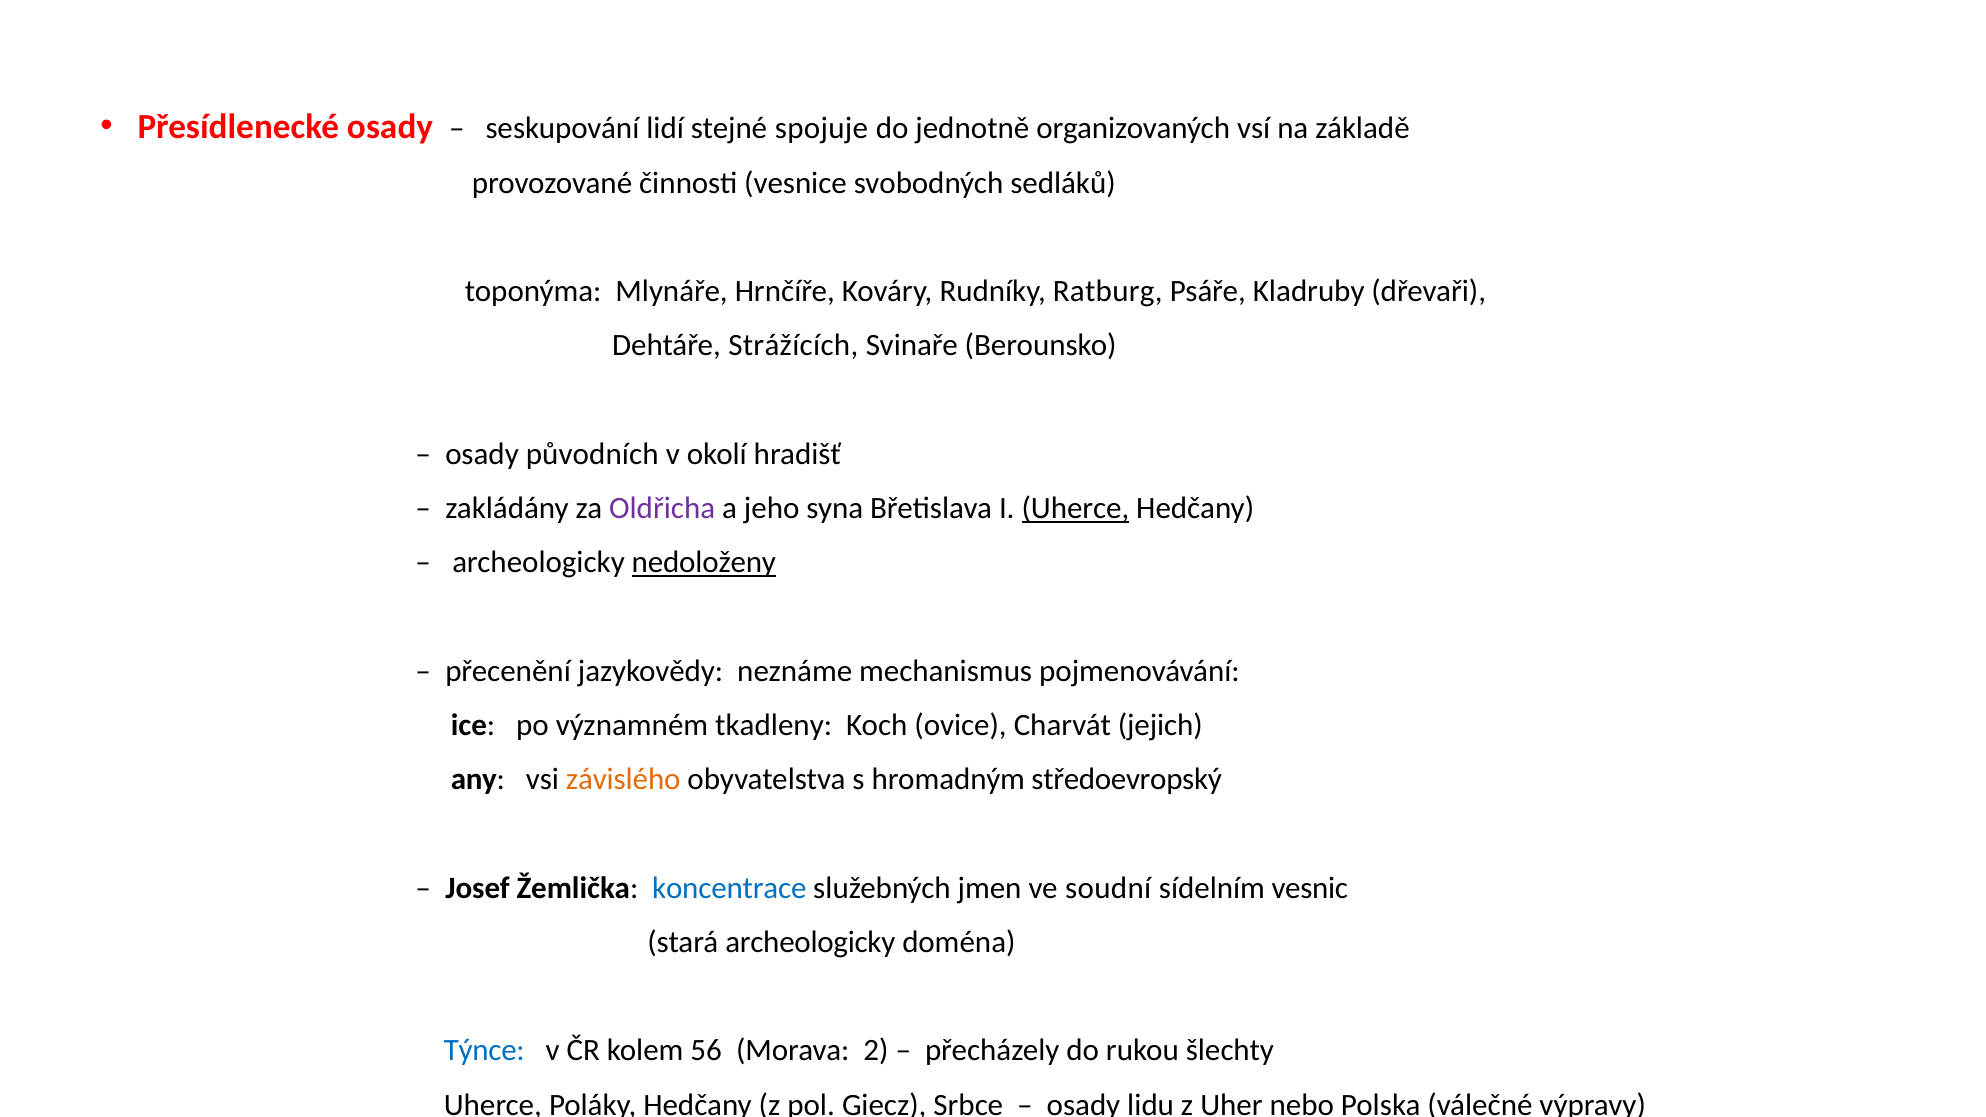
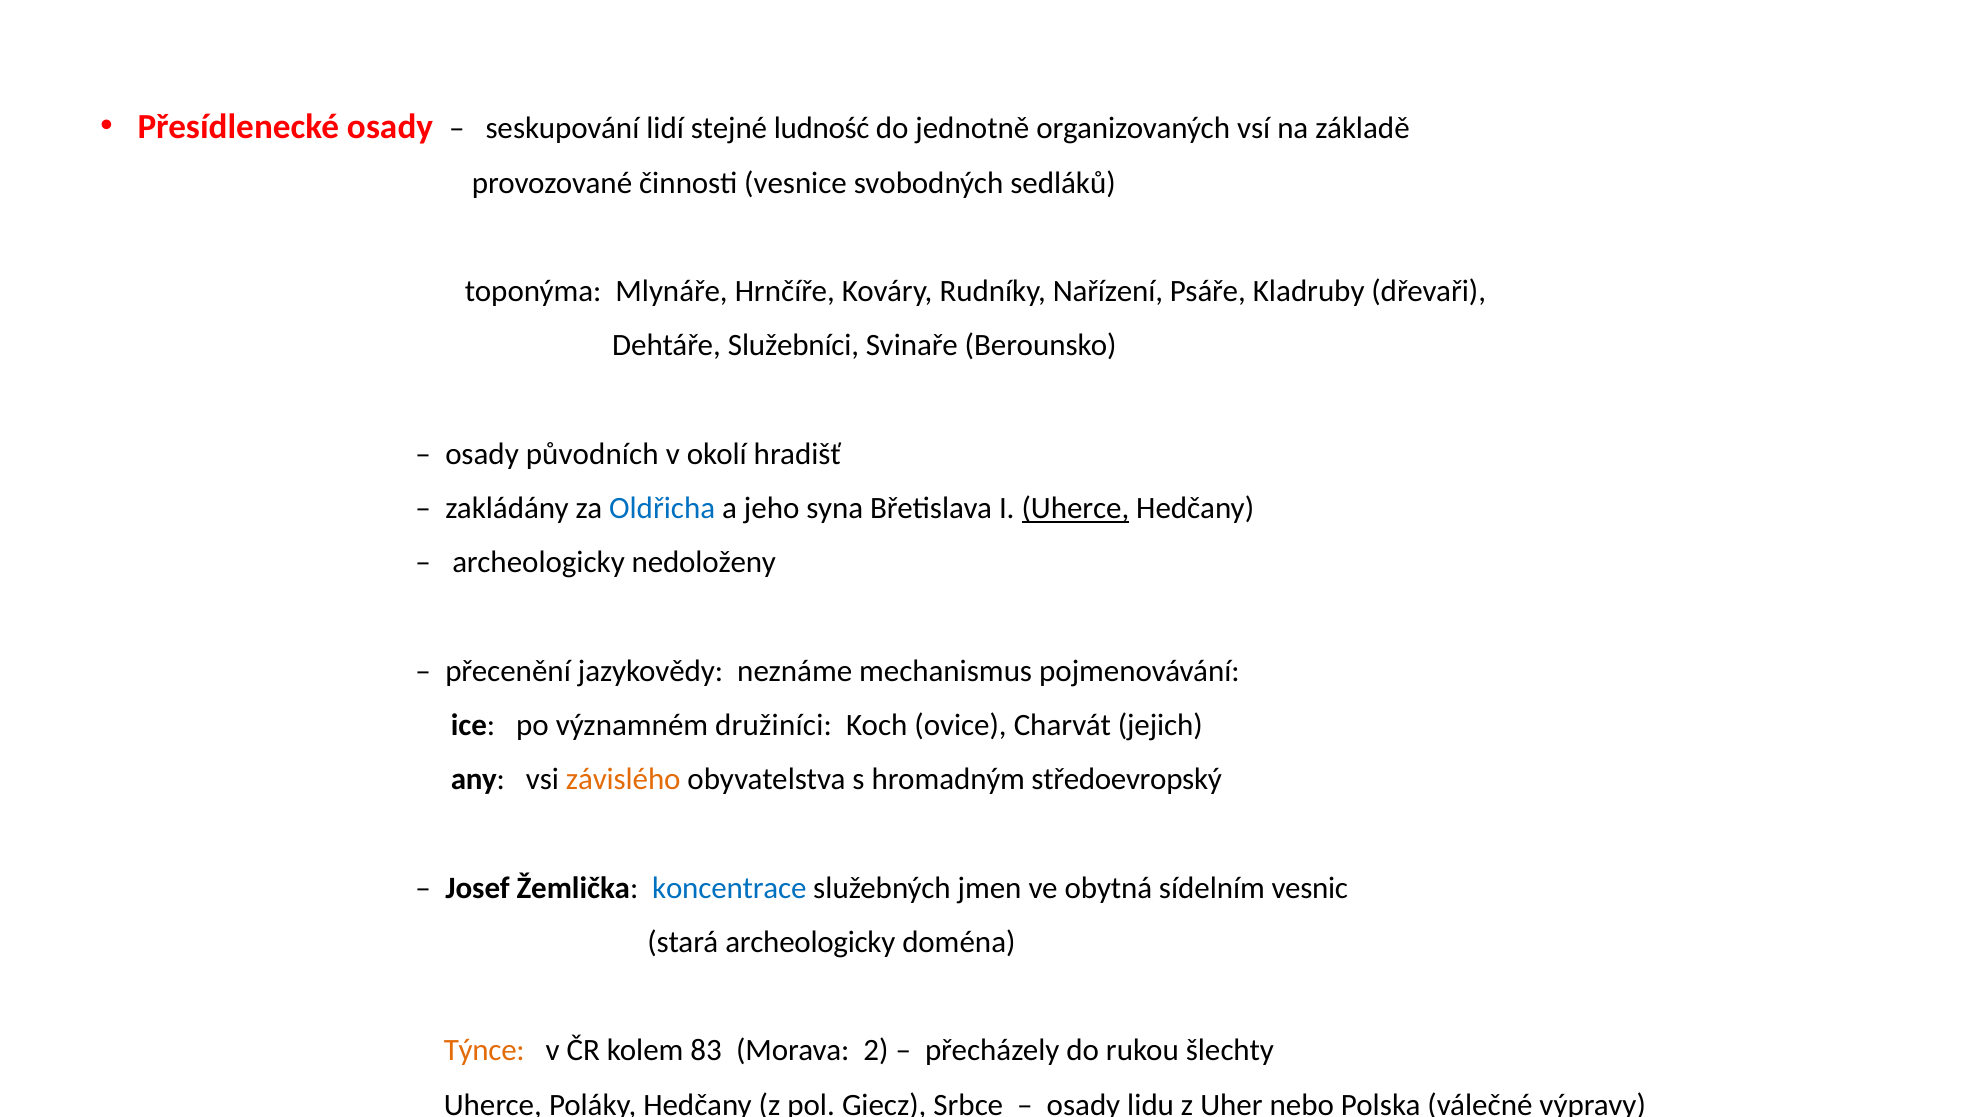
spojuje: spojuje -> ludność (822, 128)
Ratburg: Ratburg -> Nařízení (1108, 292)
Strážících: Strážících -> Služebníci (793, 346)
Oldřicha colour: purple -> blue (662, 508)
nedoloženy underline: present -> none (704, 563)
tkadleny: tkadleny -> družiníci (774, 725)
soudní: soudní -> obytná (1108, 888)
Týnce colour: blue -> orange (484, 1051)
56: 56 -> 83 (706, 1051)
